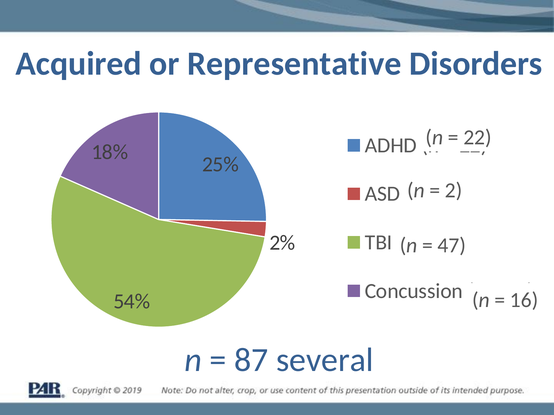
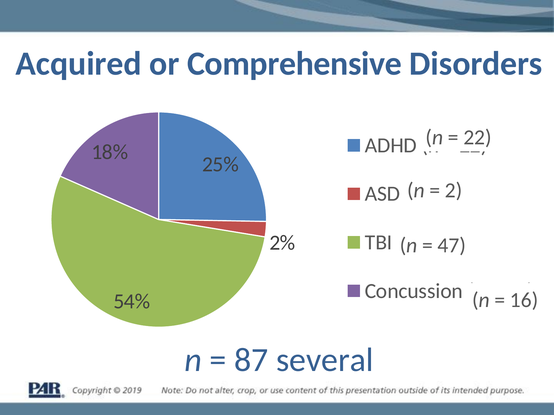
Representative: Representative -> Comprehensive (294, 64)
